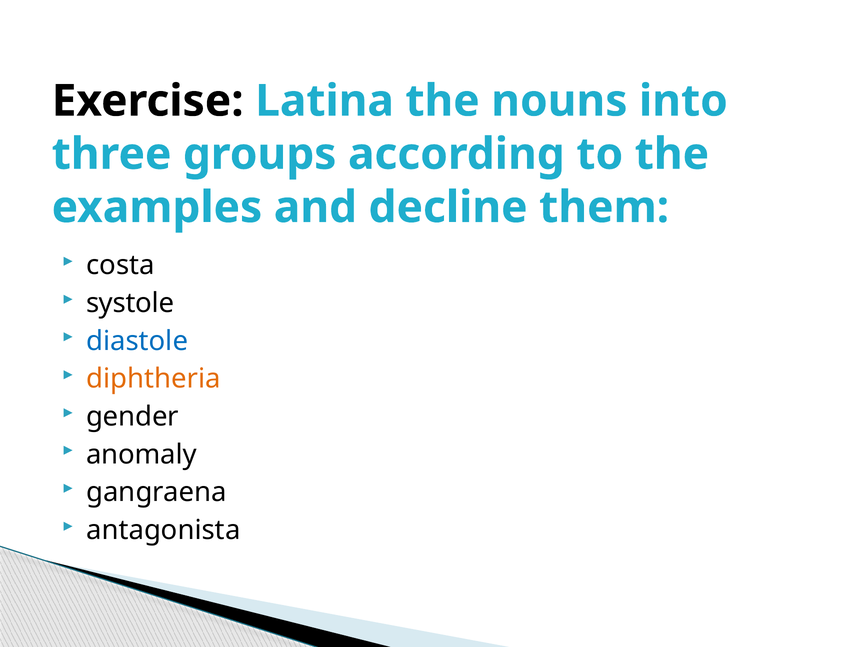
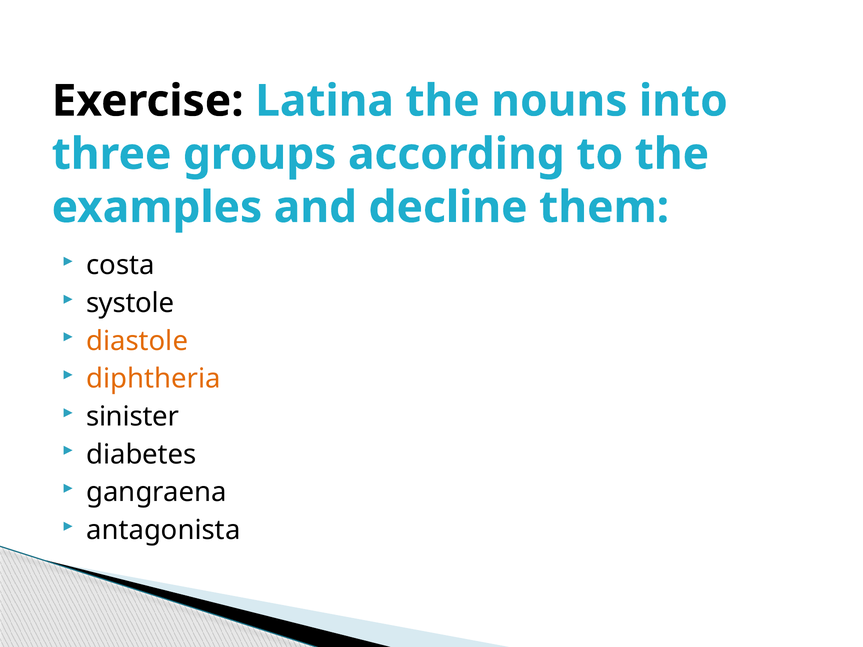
diastole colour: blue -> orange (137, 341)
gender: gender -> sinister (133, 417)
anomaly: anomaly -> diabetes (141, 455)
